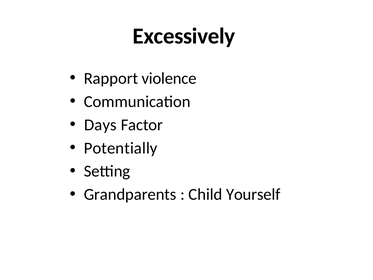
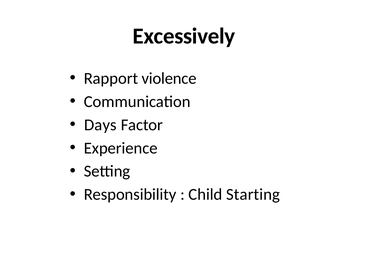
Potentially: Potentially -> Experience (121, 148)
Grandparents: Grandparents -> Responsibility (130, 194)
Yourself: Yourself -> Starting (253, 194)
